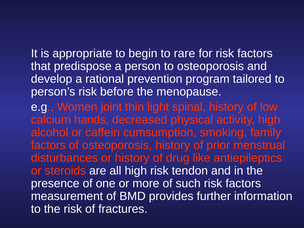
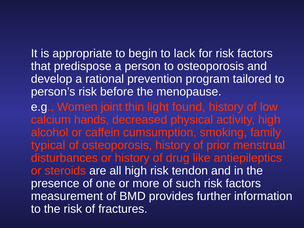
rare: rare -> lack (185, 53)
spinal: spinal -> found (189, 107)
factors: factors -> typical (48, 145)
